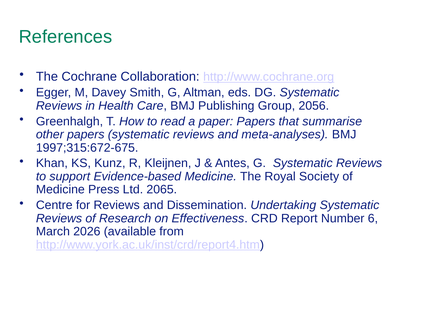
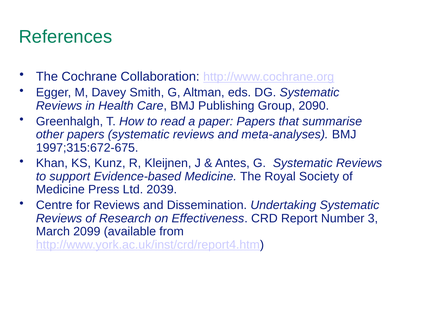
2056: 2056 -> 2090 (314, 106)
2065: 2065 -> 2039 (162, 190)
6: 6 -> 3 (373, 218)
2026: 2026 -> 2099 (87, 232)
